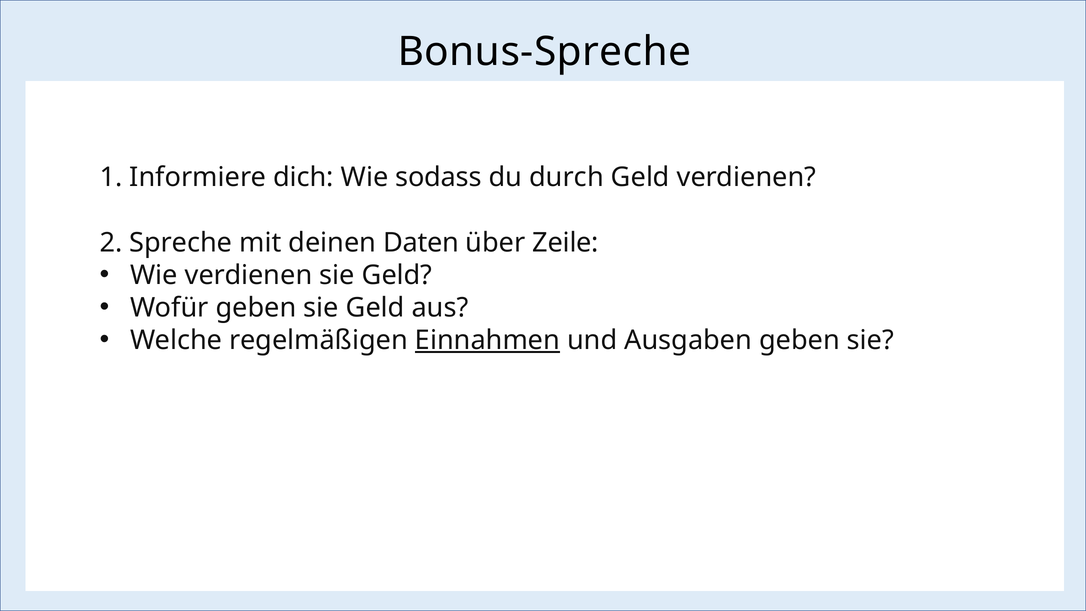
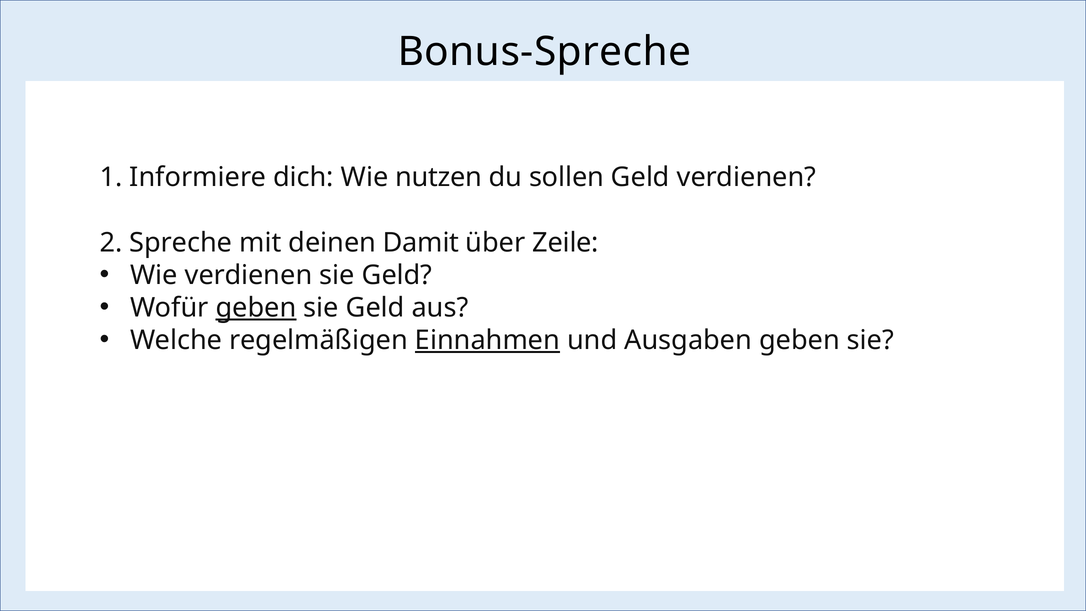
sodass: sodass -> nutzen (439, 177)
durch: durch -> sollen (567, 177)
Daten: Daten -> Damit (421, 243)
geben underline: none -> present (256, 308)
